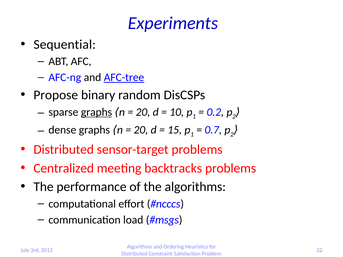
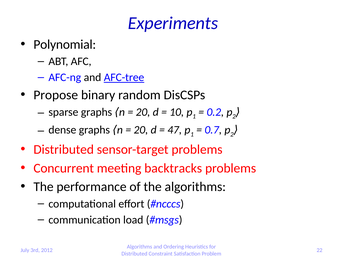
Sequential: Sequential -> Polynomial (65, 44)
graphs underline: present -> none (97, 112)
15: 15 -> 47 (175, 130)
Centralized: Centralized -> Concurrent (64, 168)
